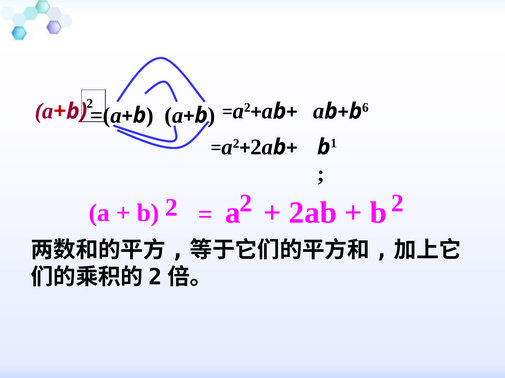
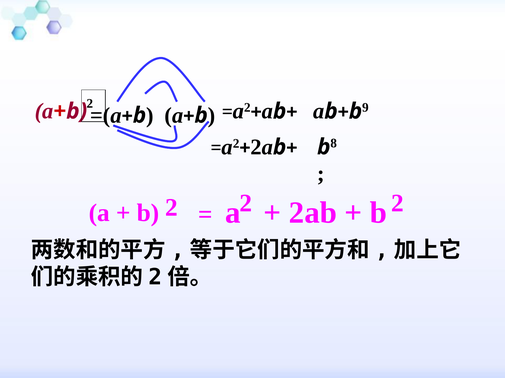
6: 6 -> 9 (365, 108)
1: 1 -> 8 (334, 144)
